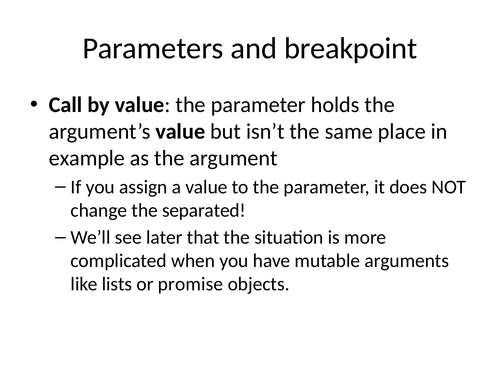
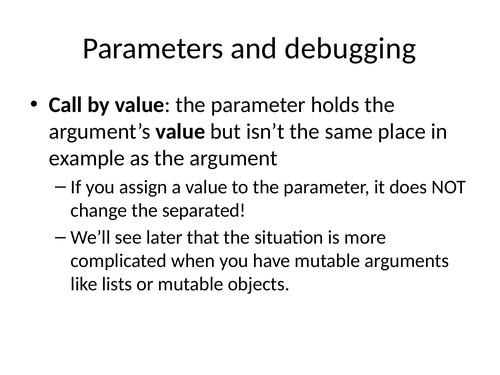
breakpoint: breakpoint -> debugging (350, 48)
or promise: promise -> mutable (191, 284)
